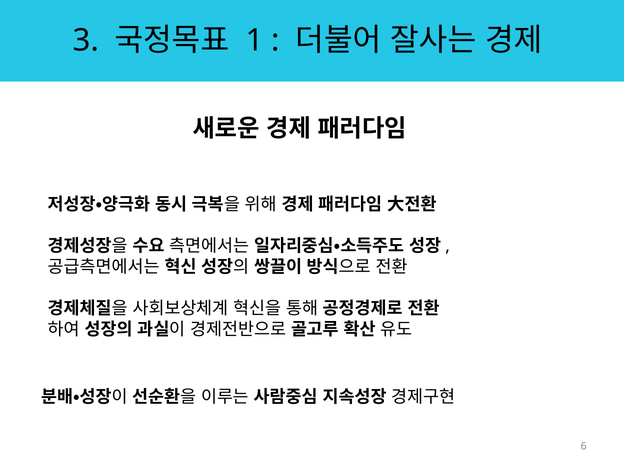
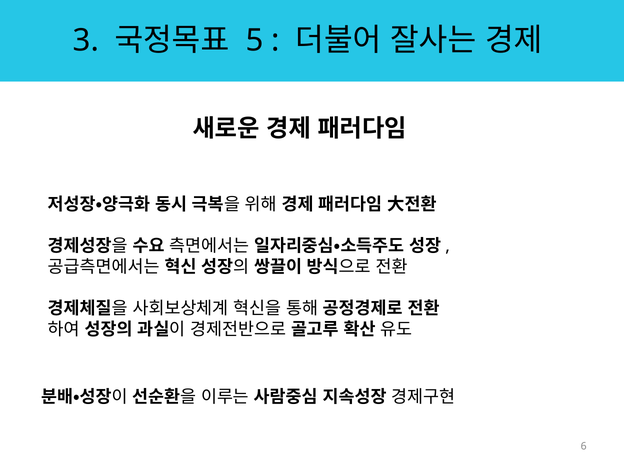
1: 1 -> 5 (254, 41)
